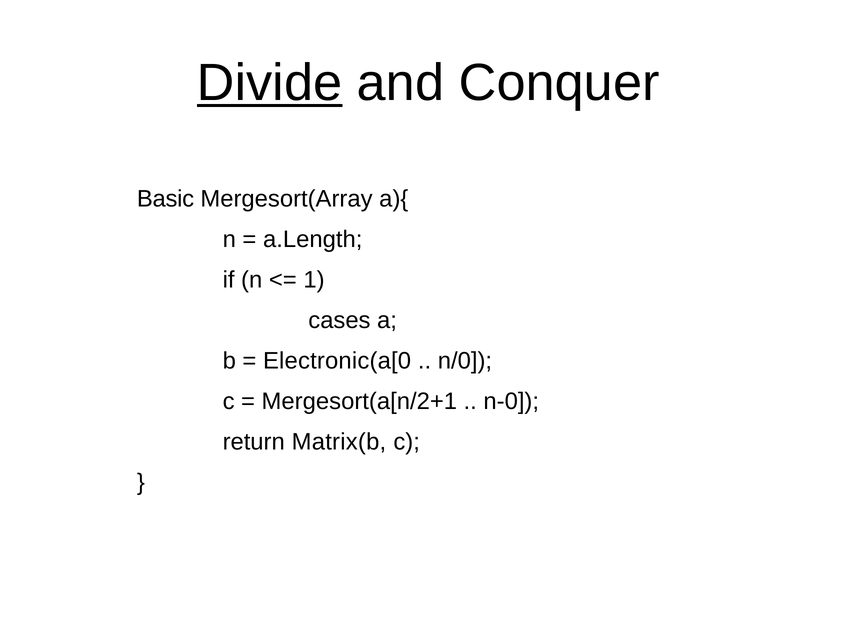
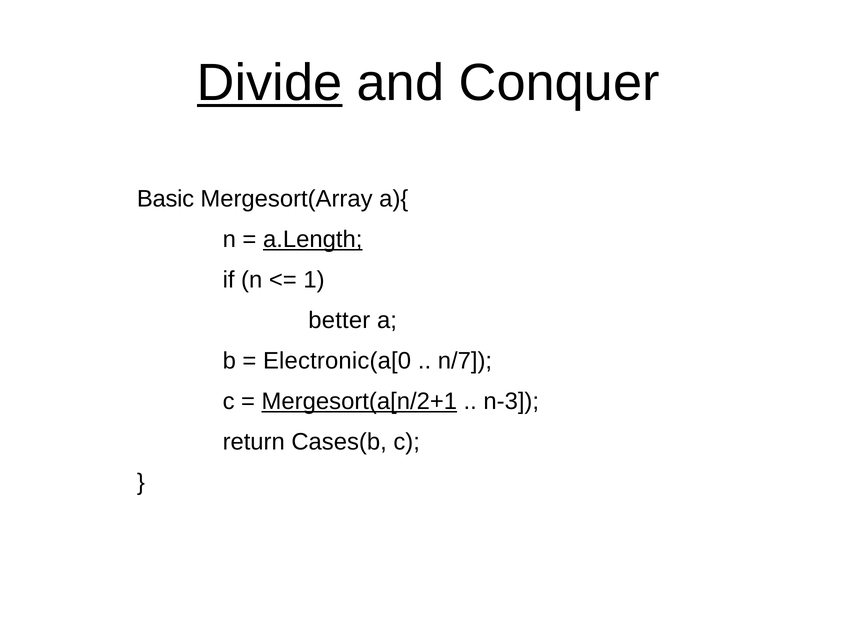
a.Length underline: none -> present (313, 239)
cases: cases -> better (339, 320)
n/0: n/0 -> n/7 (465, 361)
Mergesort(a[n/2+1 underline: none -> present (359, 401)
n-0: n-0 -> n-3 (511, 401)
Matrix(b: Matrix(b -> Cases(b (339, 442)
